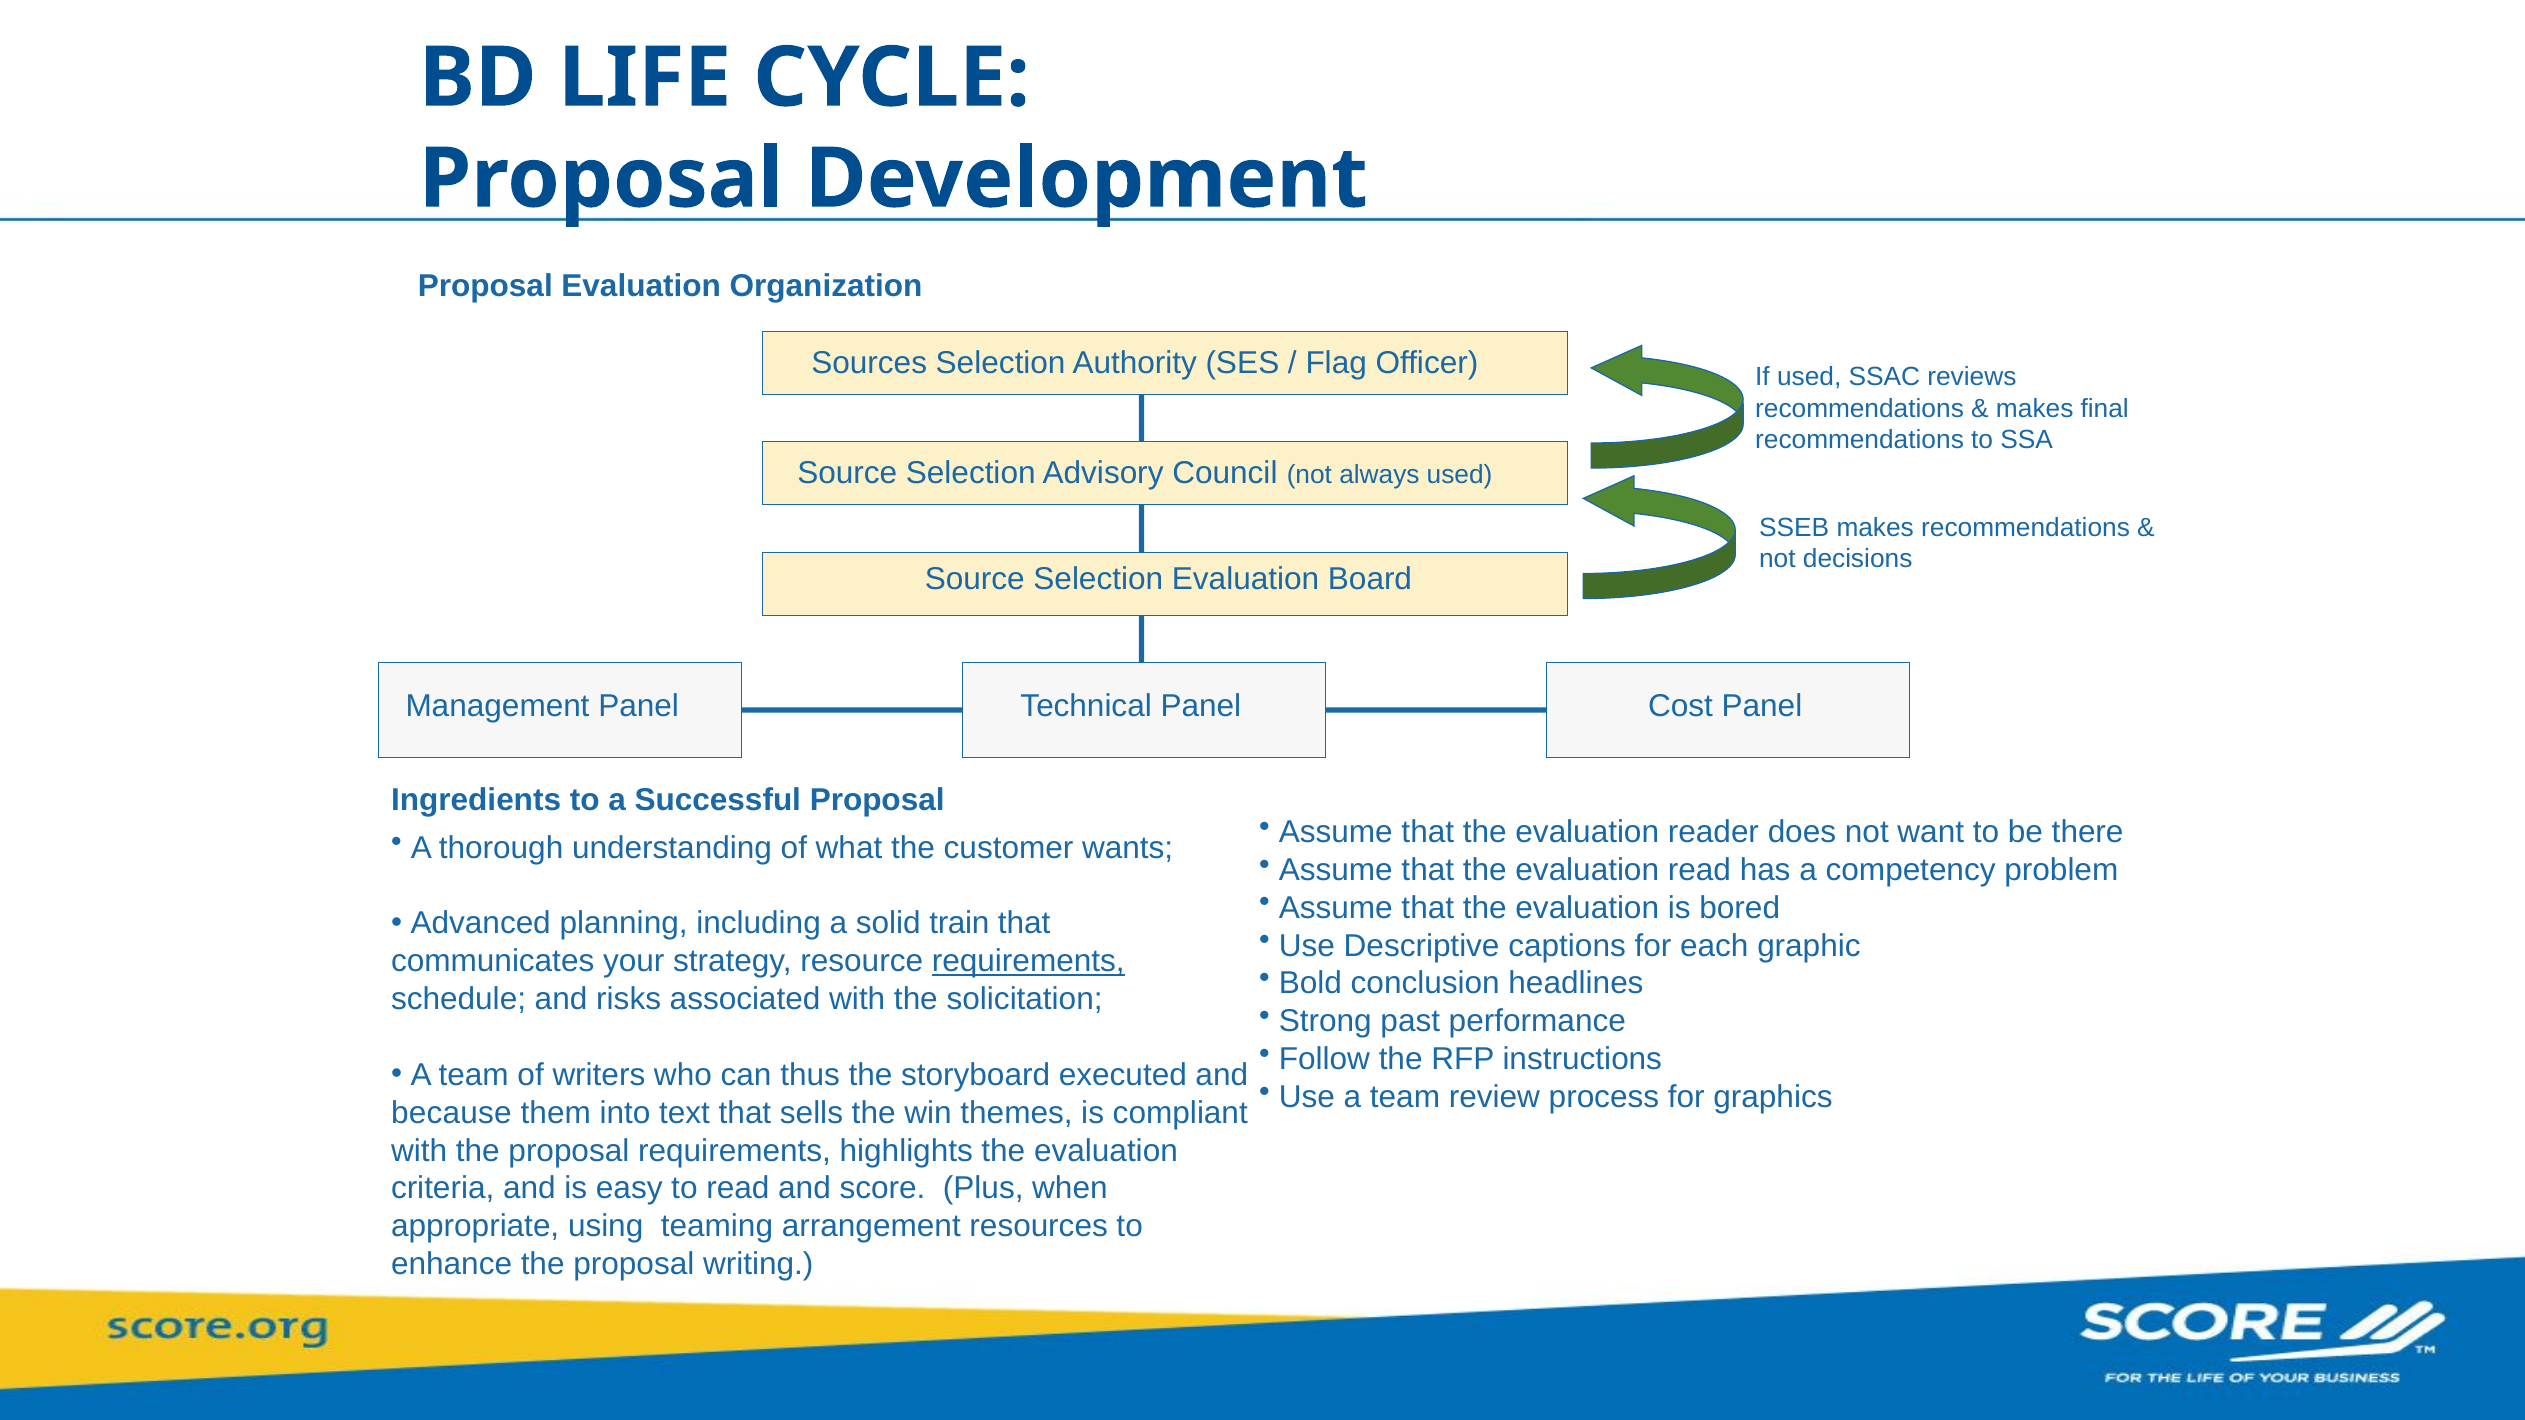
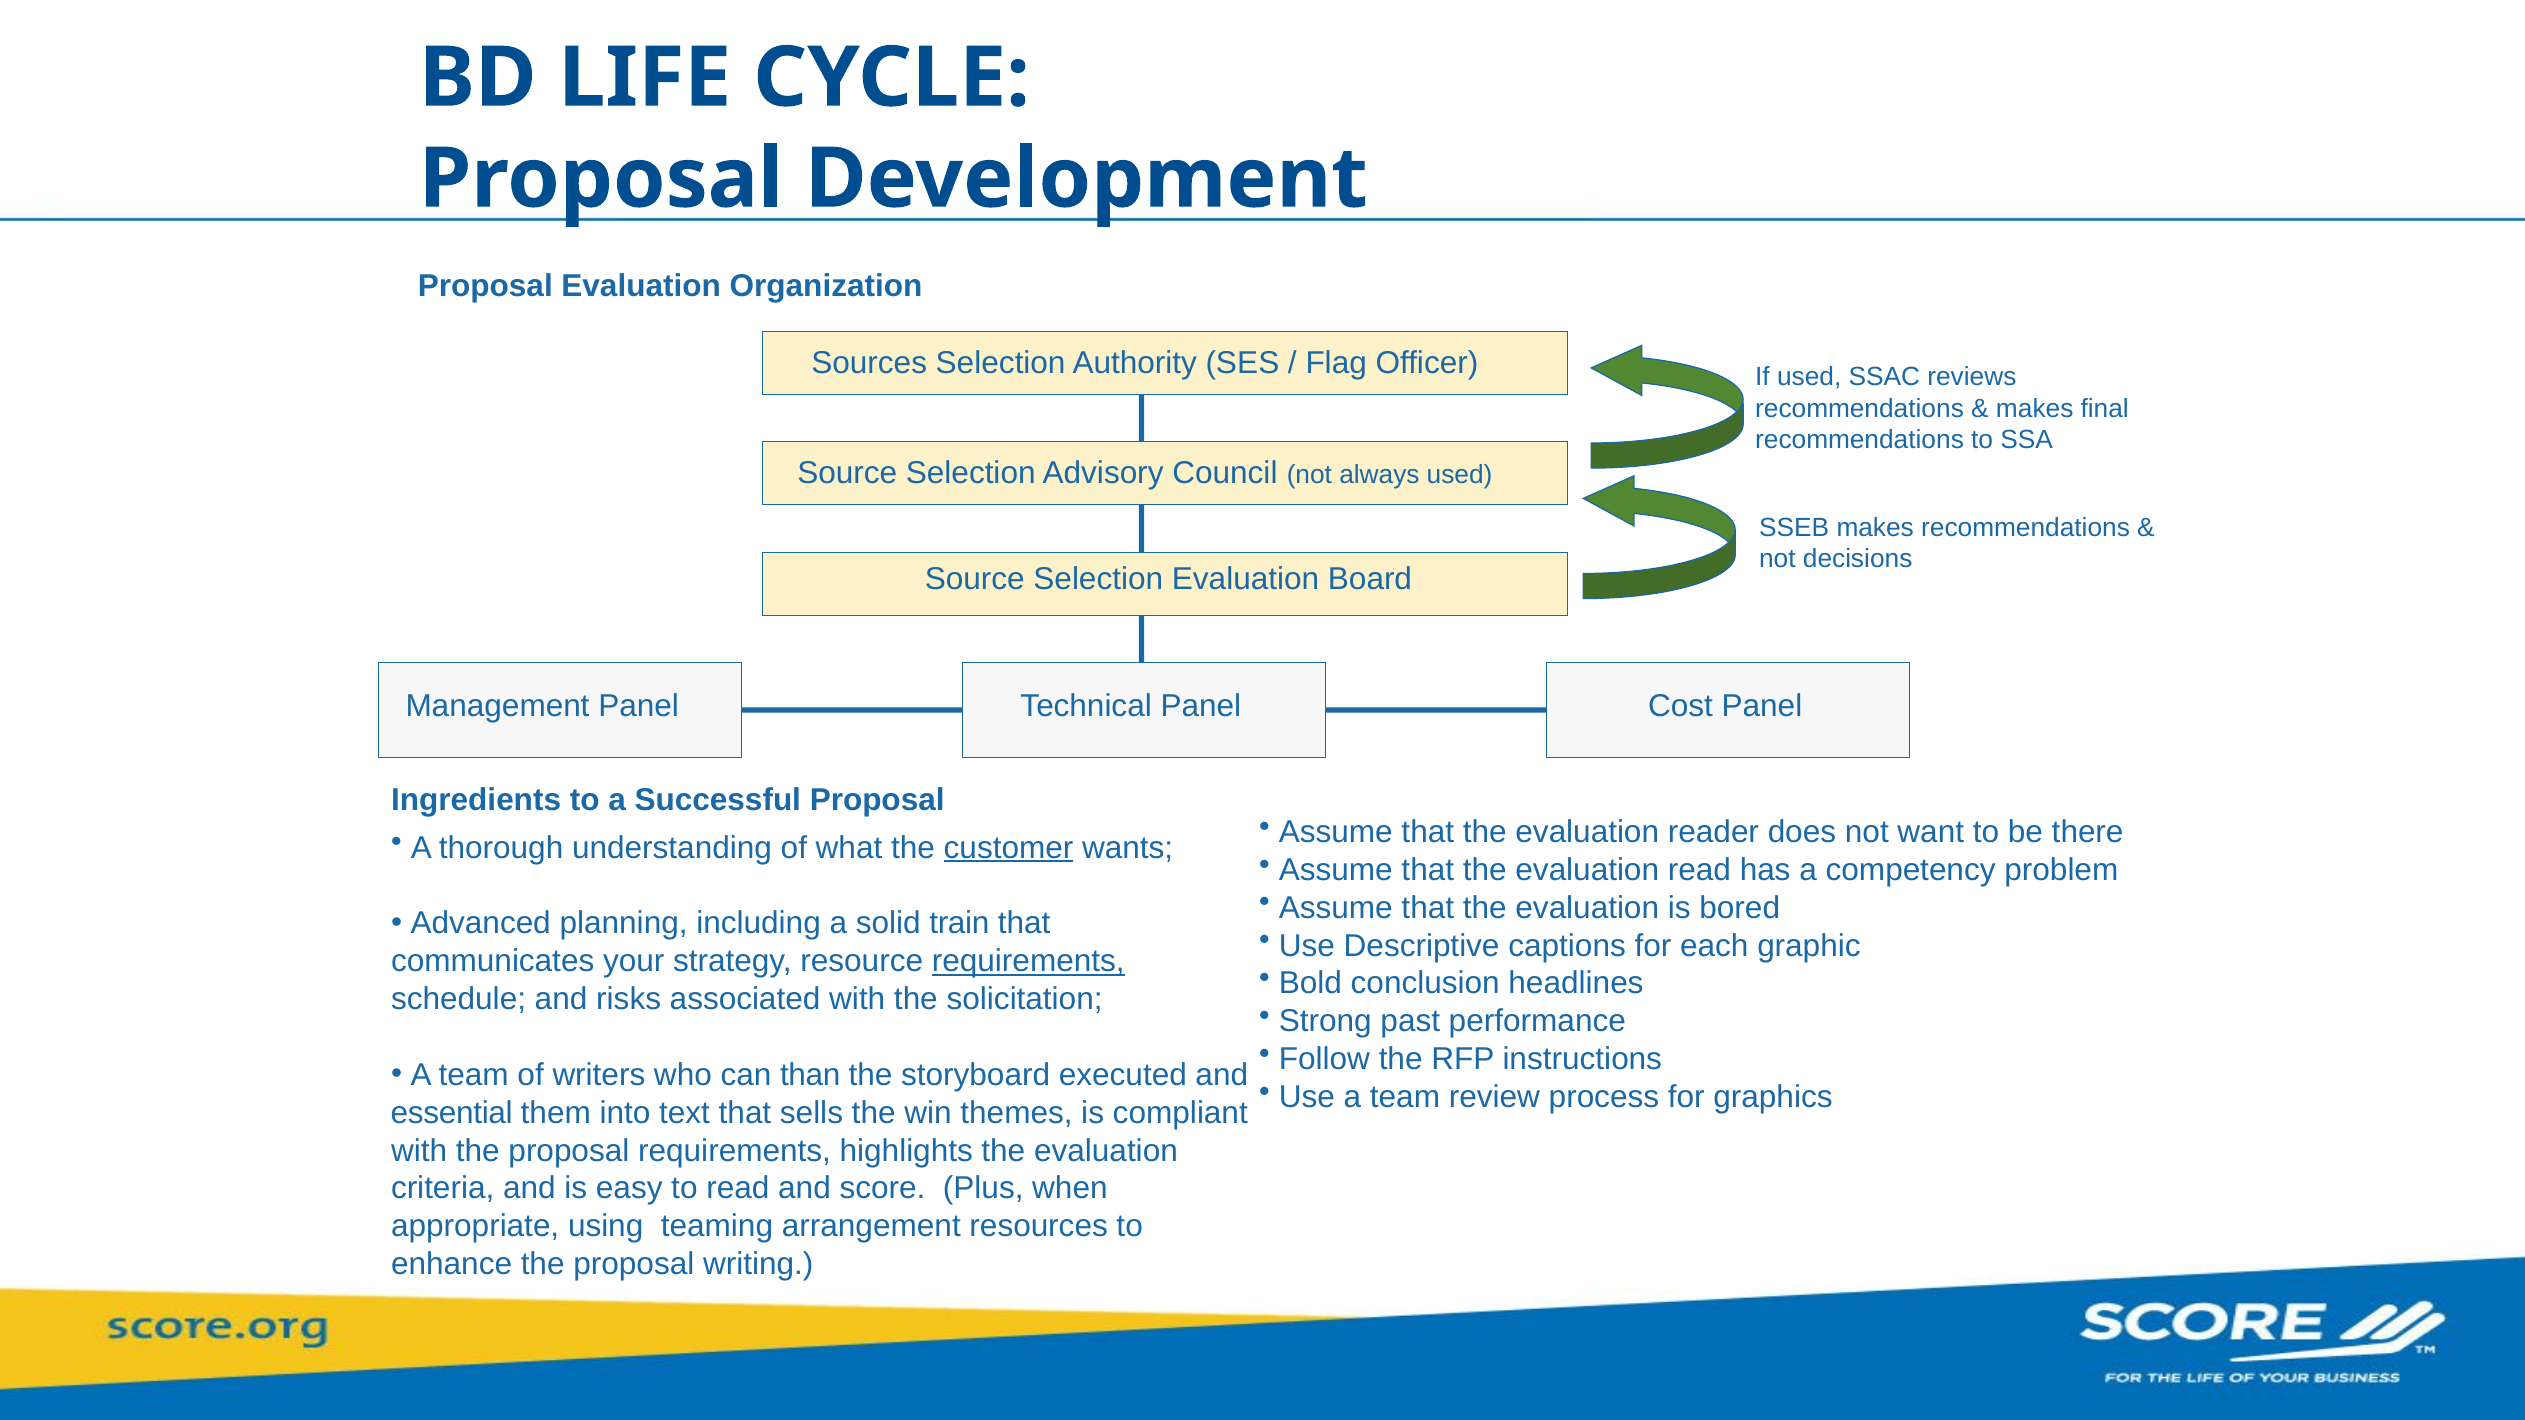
customer underline: none -> present (1009, 848)
thus: thus -> than (810, 1075)
because: because -> essential (452, 1113)
